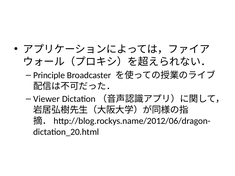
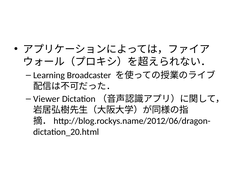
Principle: Principle -> Learning (49, 75)
